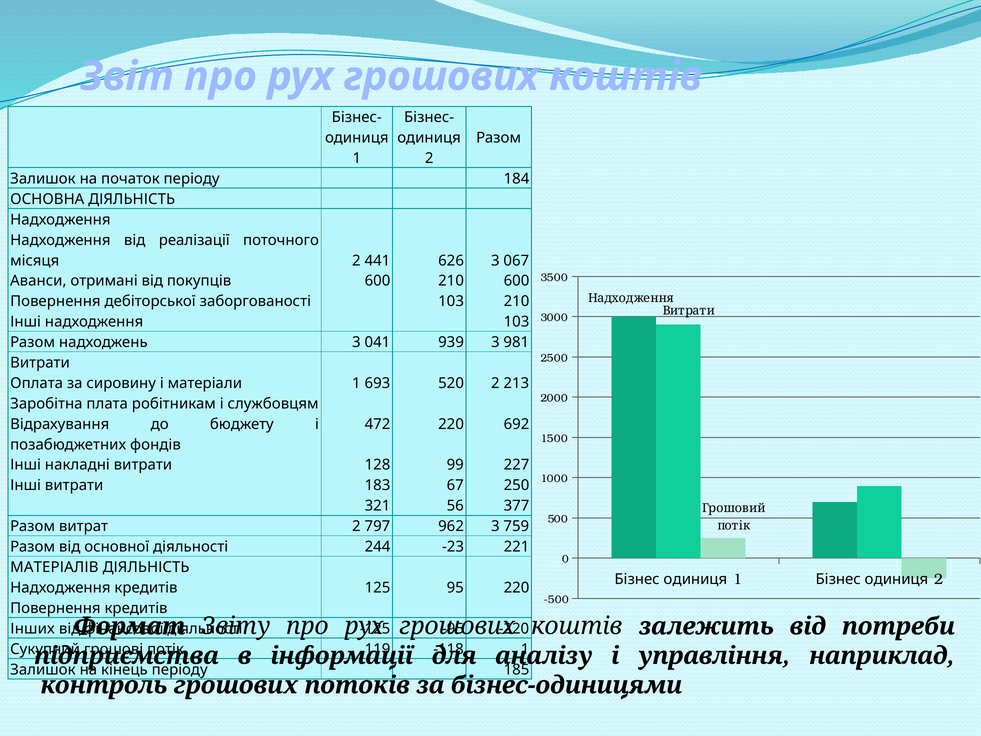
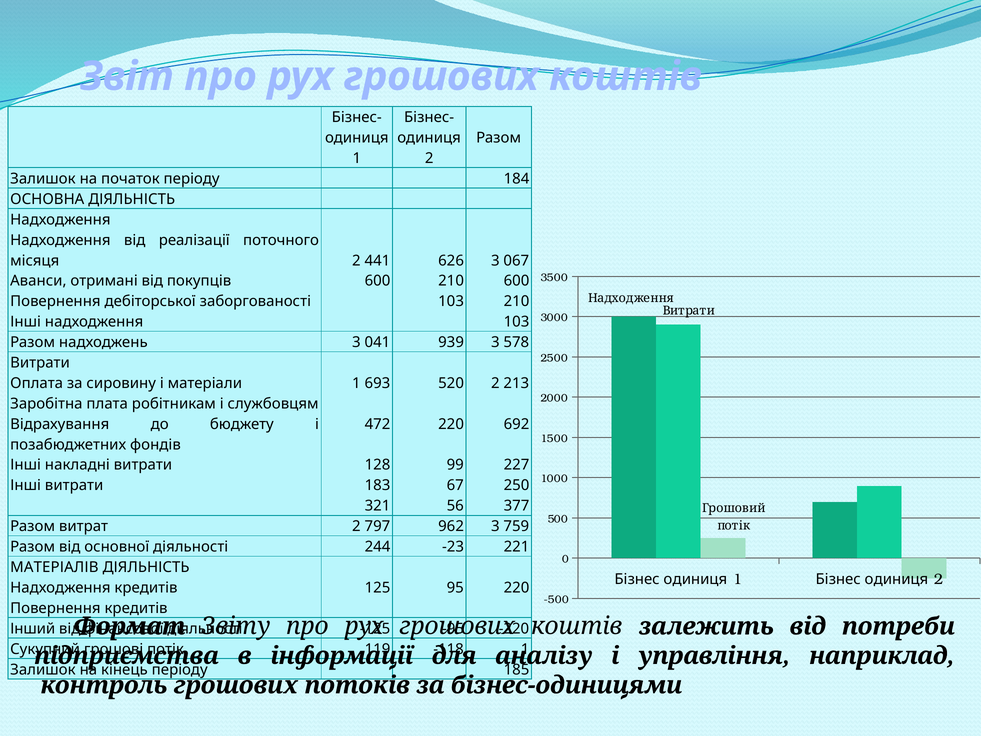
981: 981 -> 578 (516, 342)
Інших: Інших -> Інший (33, 628)
